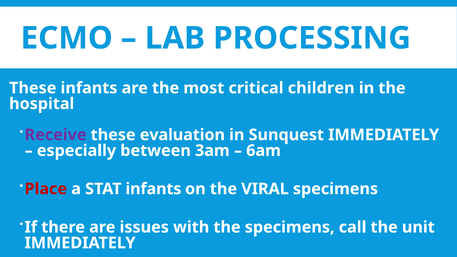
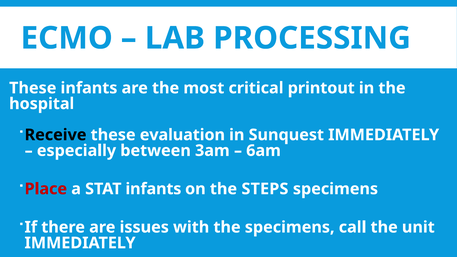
children: children -> printout (321, 88)
Receive colour: purple -> black (56, 135)
VIRAL: VIRAL -> STEPS (265, 189)
